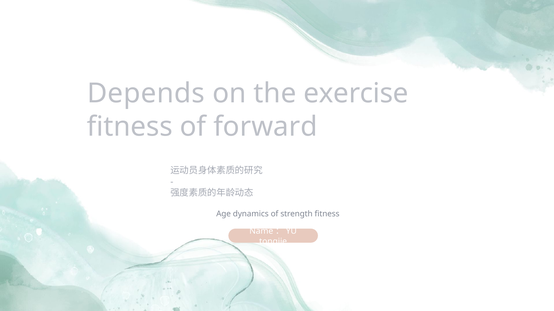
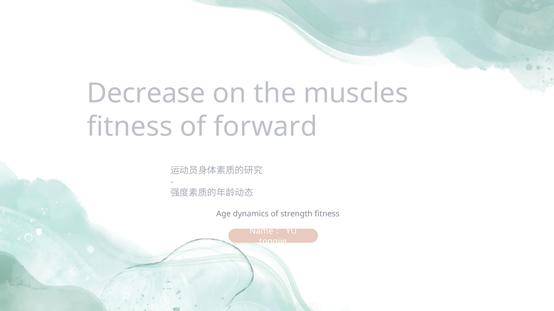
Depends: Depends -> Decrease (146, 94)
exercise: exercise -> muscles (356, 94)
